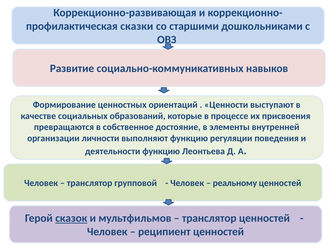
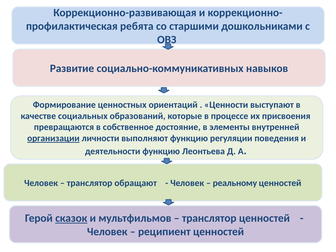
сказки: сказки -> ребята (137, 26)
организации underline: none -> present (53, 138)
групповой: групповой -> обращают (136, 183)
